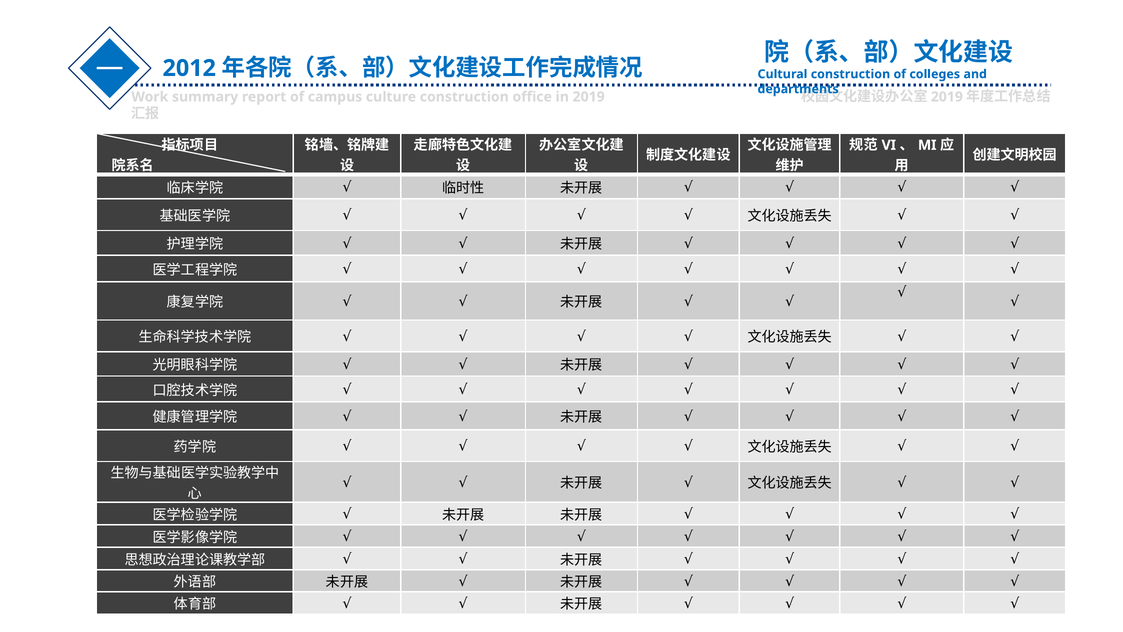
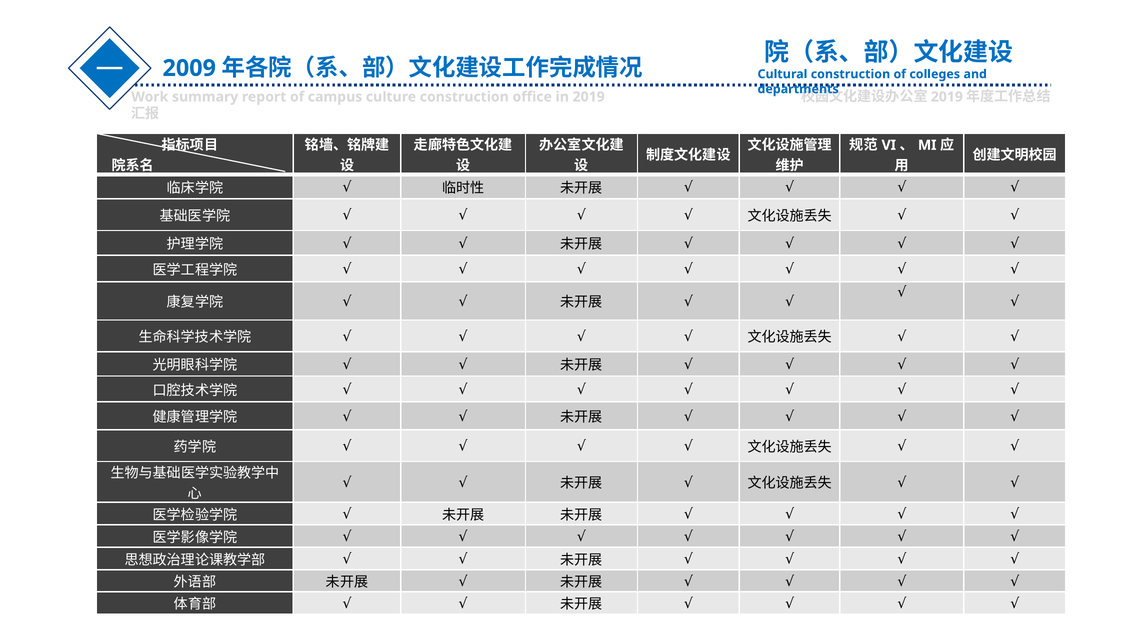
2012: 2012 -> 2009 (189, 68)
